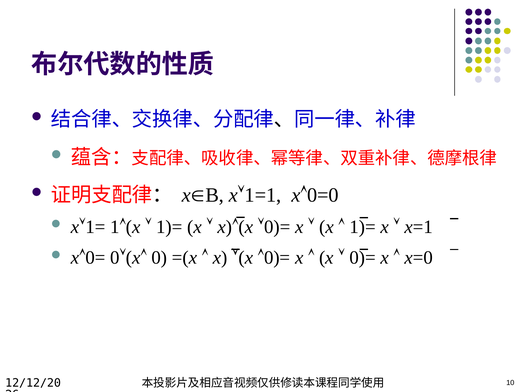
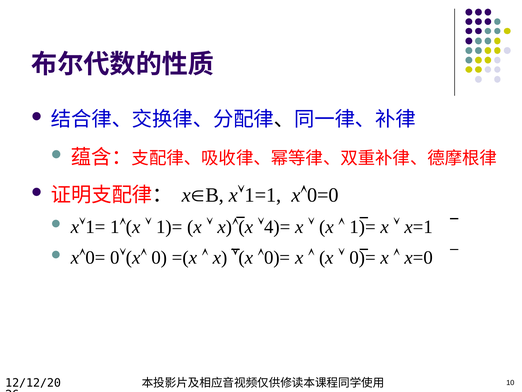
0)=: 0)= -> 4)= (277, 227)
